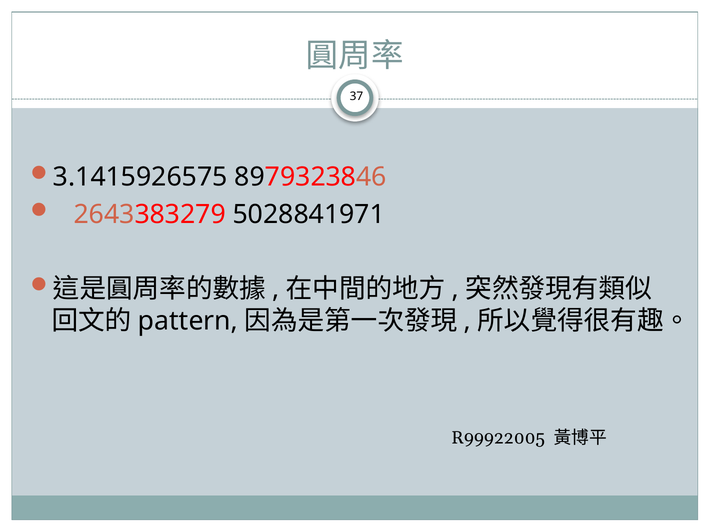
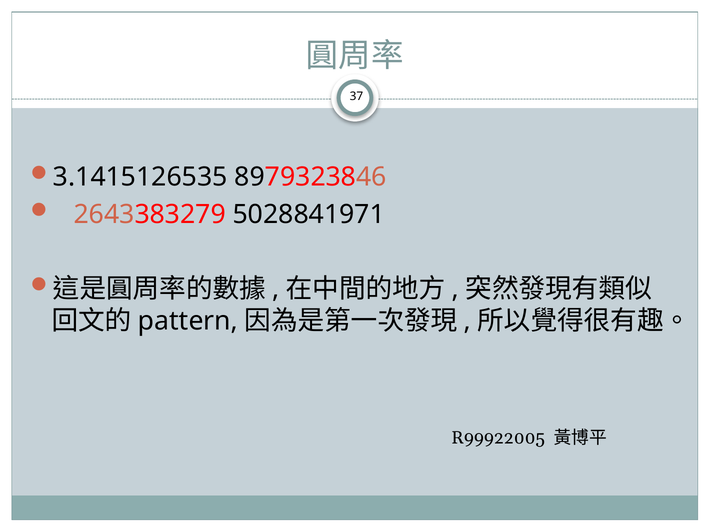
3.1415926575: 3.1415926575 -> 3.1415126535 (140, 177)
